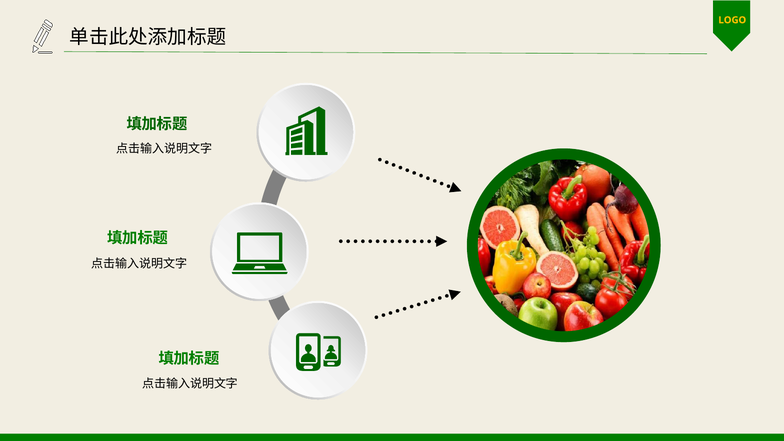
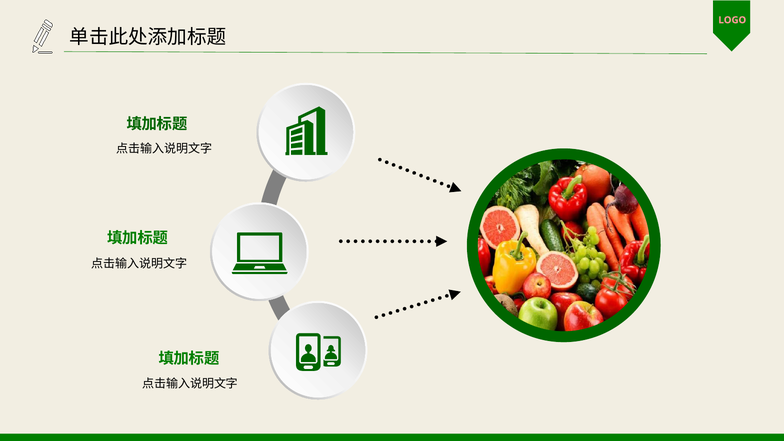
LOGO colour: yellow -> pink (732, 20)
